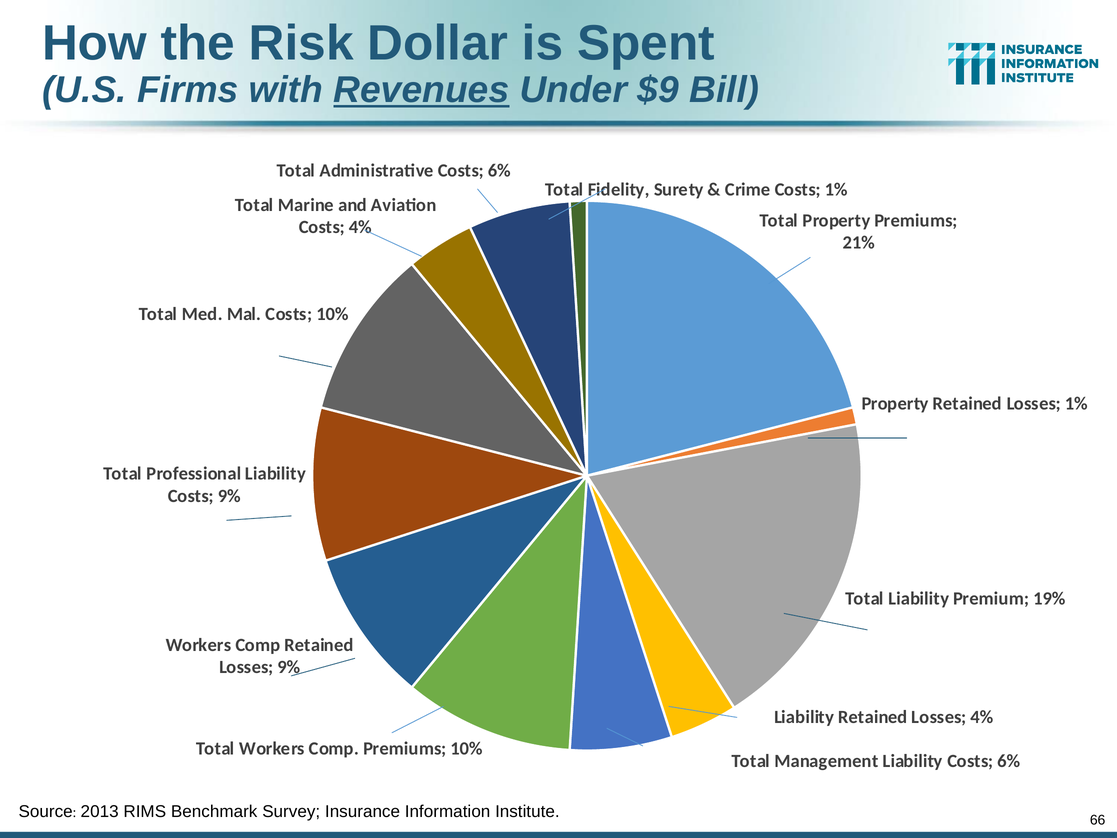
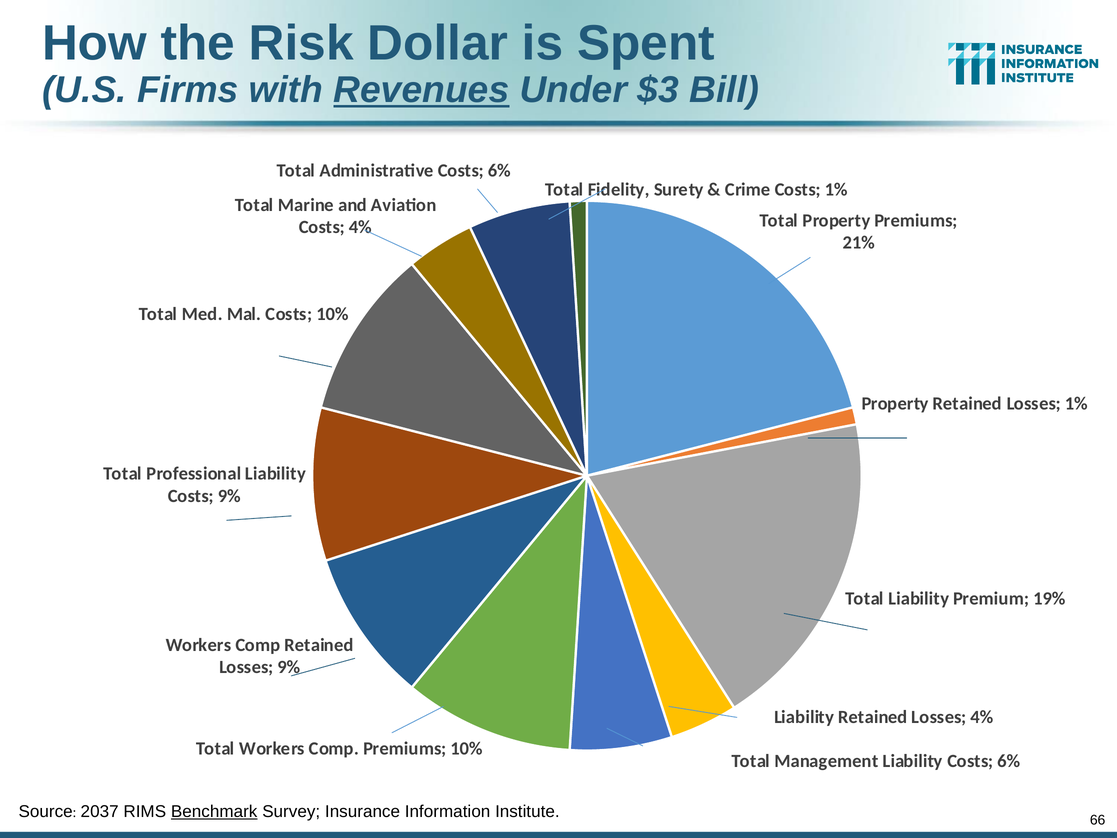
$9: $9 -> $3 (658, 90)
2013: 2013 -> 2037 (100, 811)
Benchmark underline: none -> present (214, 811)
